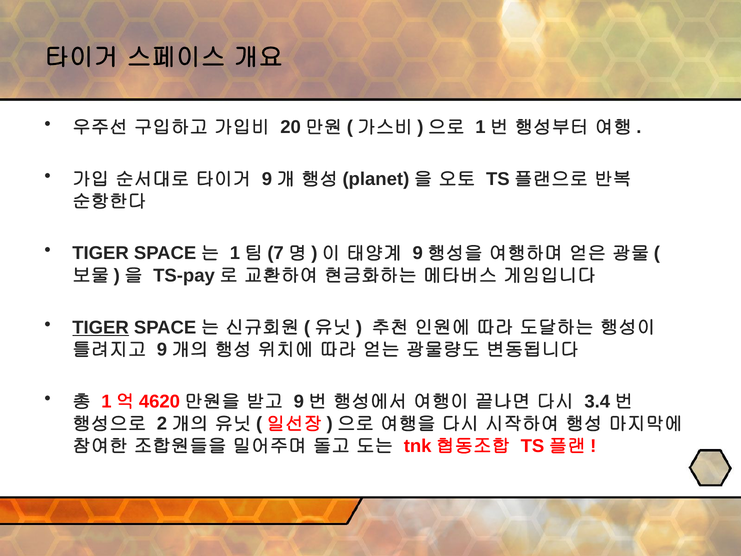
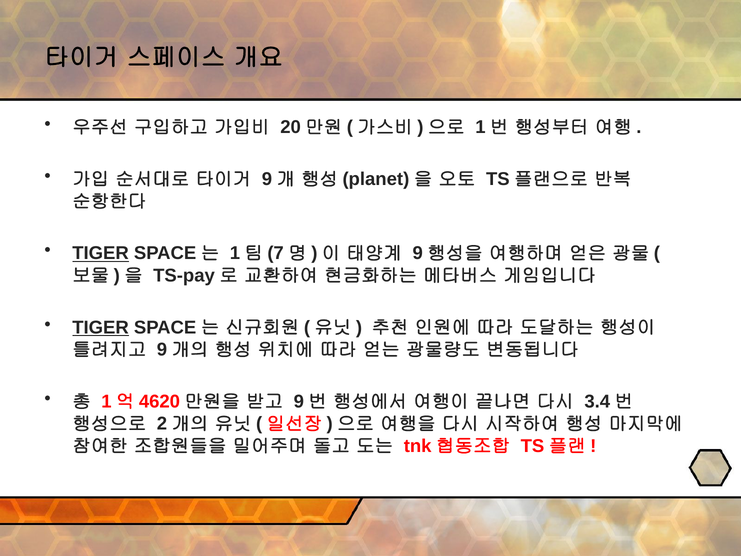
TIGER underline: none -> present (101, 253)
